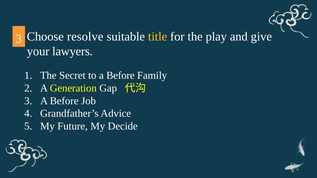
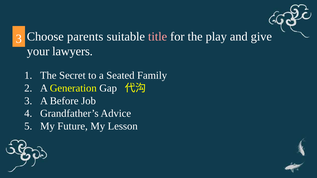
resolve: resolve -> parents (85, 37)
title colour: yellow -> pink (158, 37)
to a Before: Before -> Seated (120, 76)
Decide: Decide -> Lesson (123, 126)
